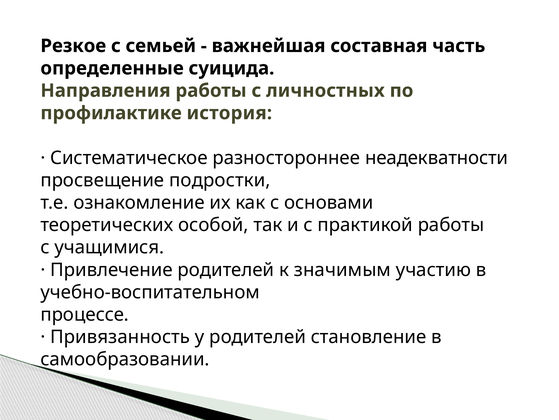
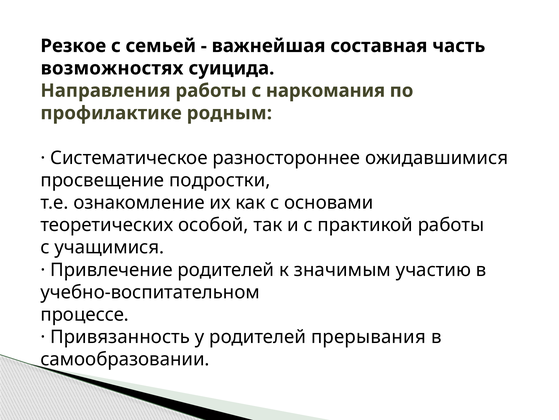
определенные: определенные -> возможностях (112, 68)
личностных: личностных -> наркомания (326, 91)
история: история -> родным (229, 113)
неадекватности: неадекватности -> ожидавшимися (437, 158)
становление: становление -> прерывания (368, 336)
